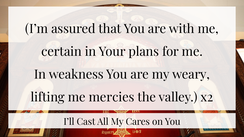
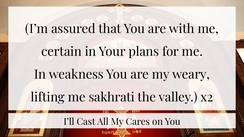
mercies: mercies -> sakhrati (112, 98)
